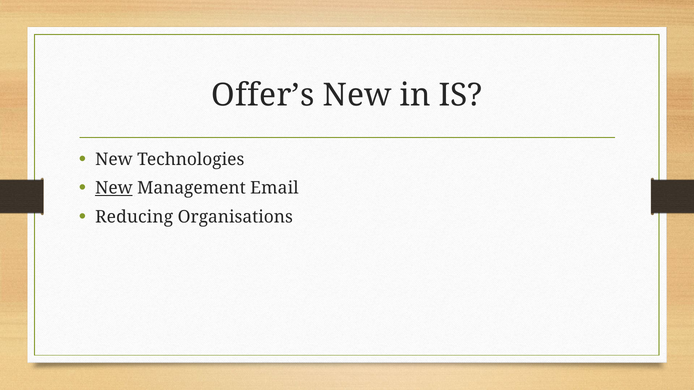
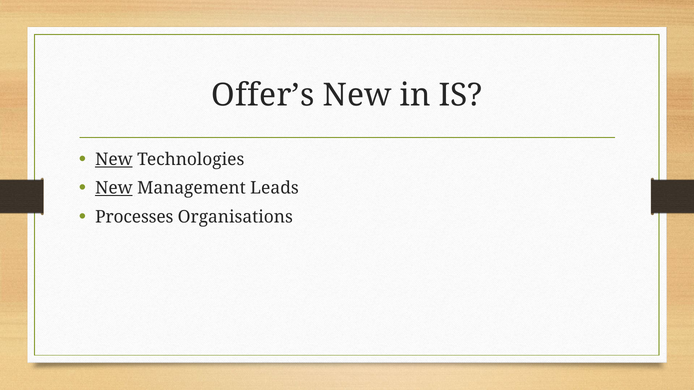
New underline: none -> present (114, 160)
Email: Email -> Leads (275, 188)
Reducing: Reducing -> Processes (134, 217)
